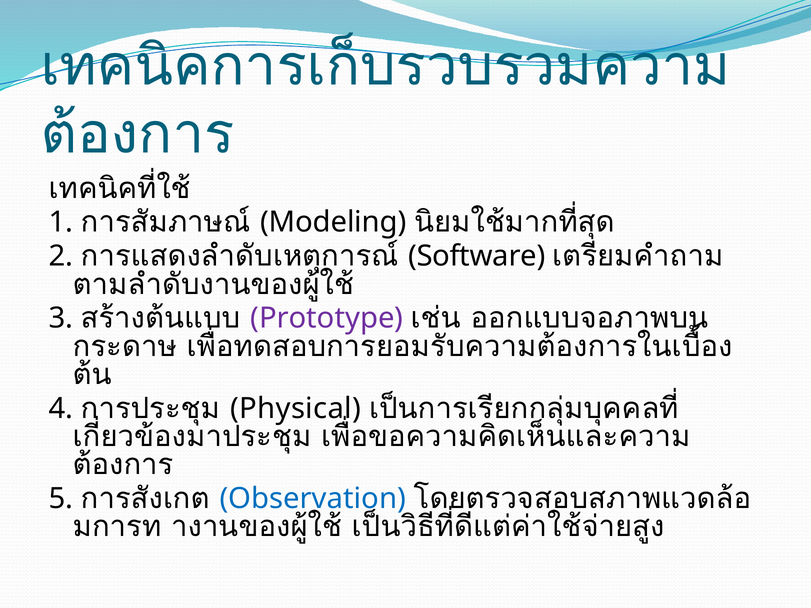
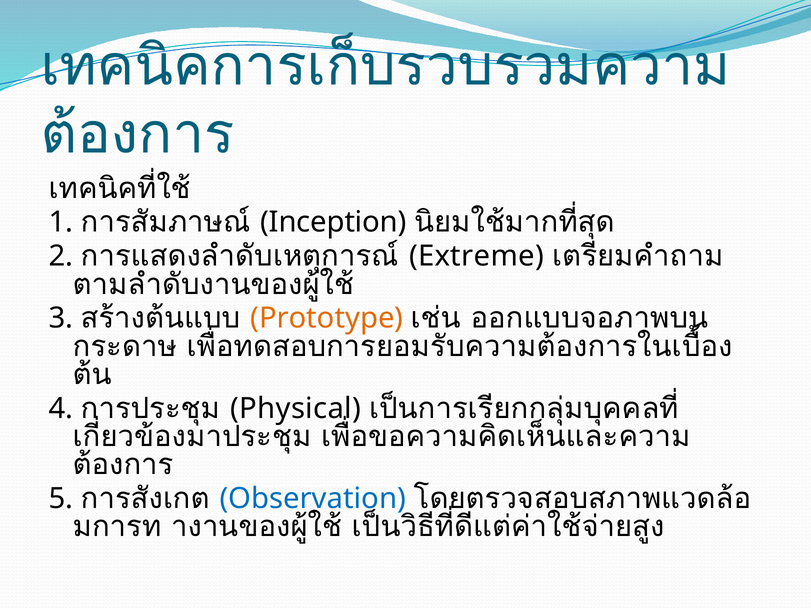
Modeling: Modeling -> Inception (333, 222)
Software: Software -> Extreme (476, 256)
Prototype colour: purple -> orange (327, 318)
